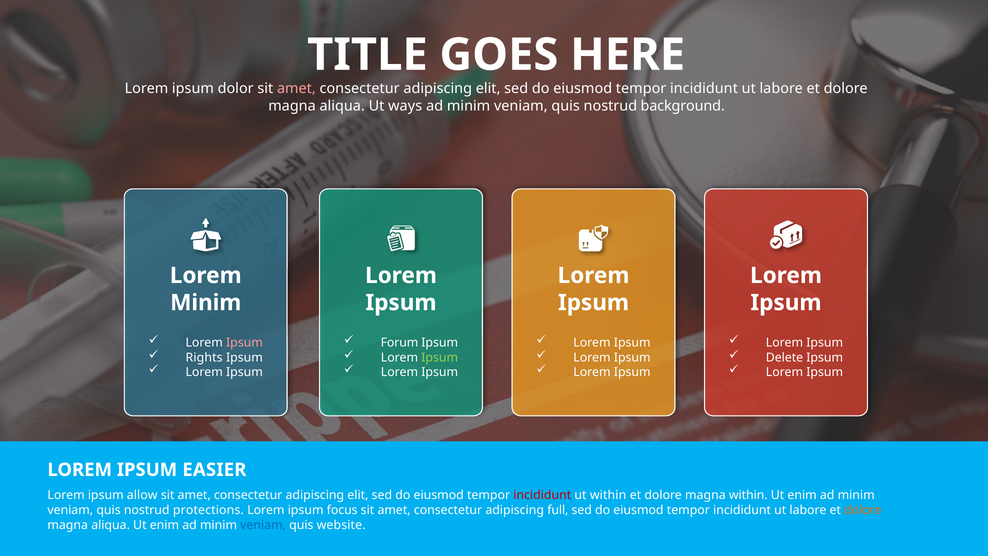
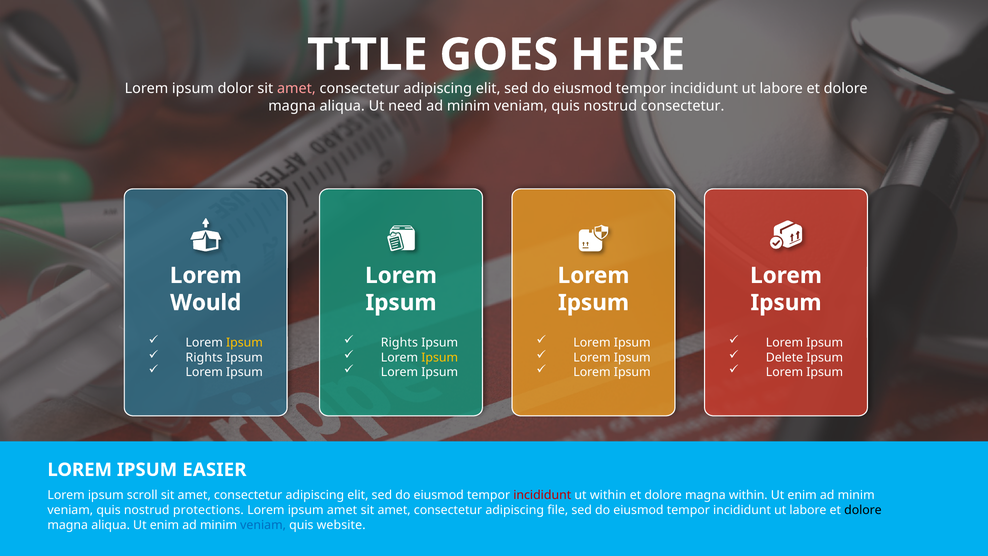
ways: ways -> need (405, 106)
nostrud background: background -> consectetur (683, 106)
Minim: Minim -> Would (206, 303)
Ipsum colour: pink -> yellow (244, 343)
Forum: Forum -> Rights (399, 343)
Ipsum colour: light green -> yellow (440, 357)
allow: allow -> scroll (142, 495)
ipsum focus: focus -> amet (342, 510)
full: full -> file (558, 510)
dolore colour: orange -> black (863, 510)
